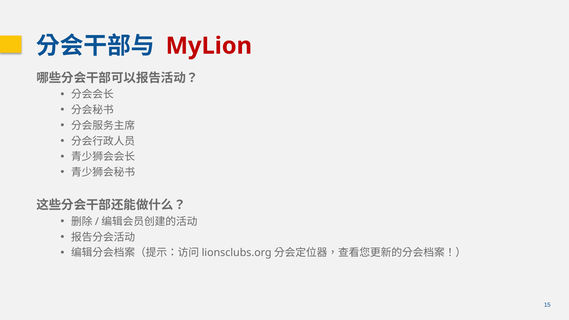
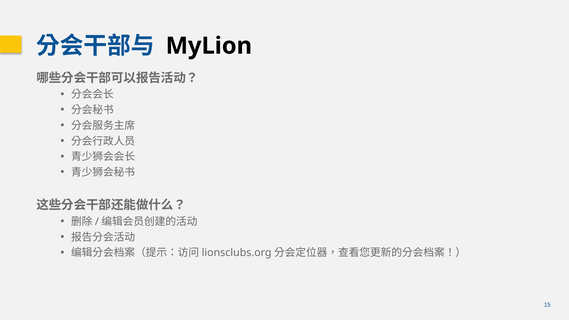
MyLion colour: red -> black (209, 46)
